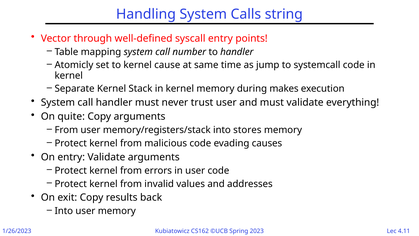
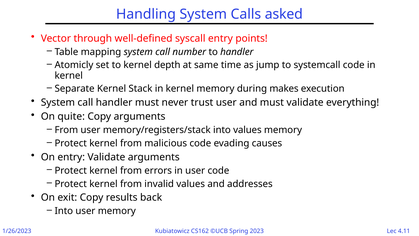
string: string -> asked (284, 14)
cause: cause -> depth (167, 65)
into stores: stores -> values (247, 130)
